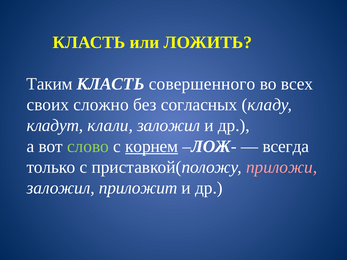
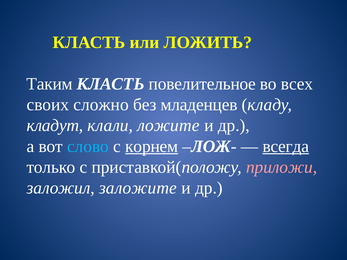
совершенного: совершенного -> повелительное (202, 84)
согласных: согласных -> младенцев (199, 105)
клали заложил: заложил -> ложите (168, 126)
слово colour: light green -> light blue (88, 146)
всегда underline: none -> present (286, 146)
приложит: приложит -> заложите (138, 188)
